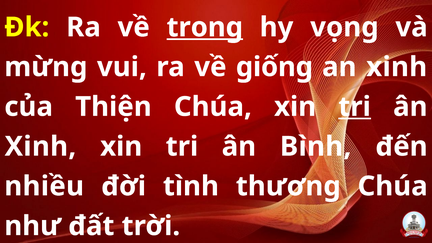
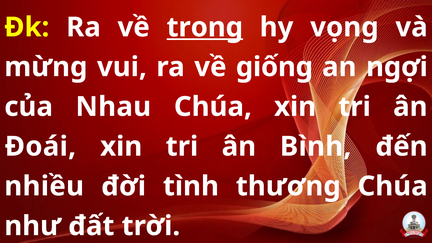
an xinh: xinh -> ngợi (397, 67)
Thiện: Thiện -> Nhau (113, 107)
tri underline: present -> none (355, 107)
Xinh: Xinh -> Đoái (40, 147)
